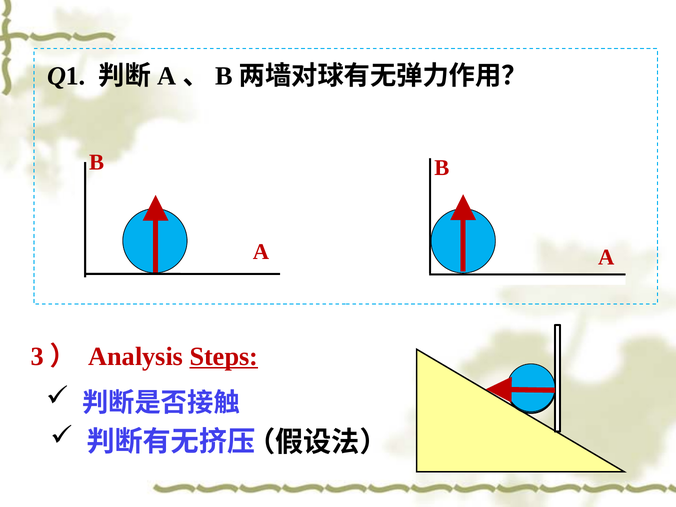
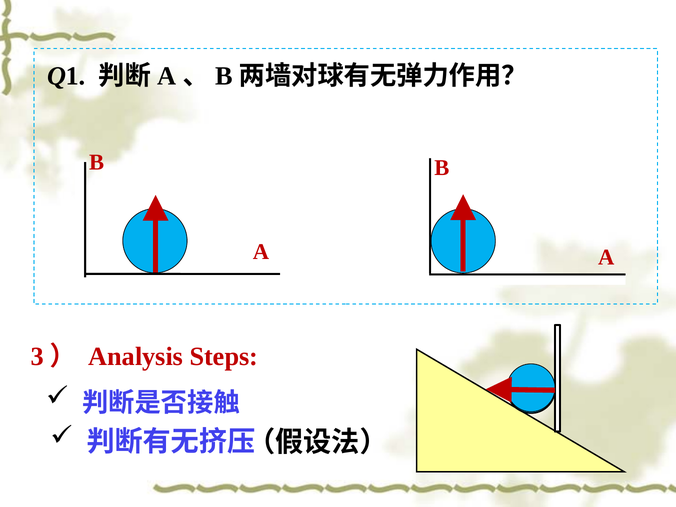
Steps underline: present -> none (224, 356)
